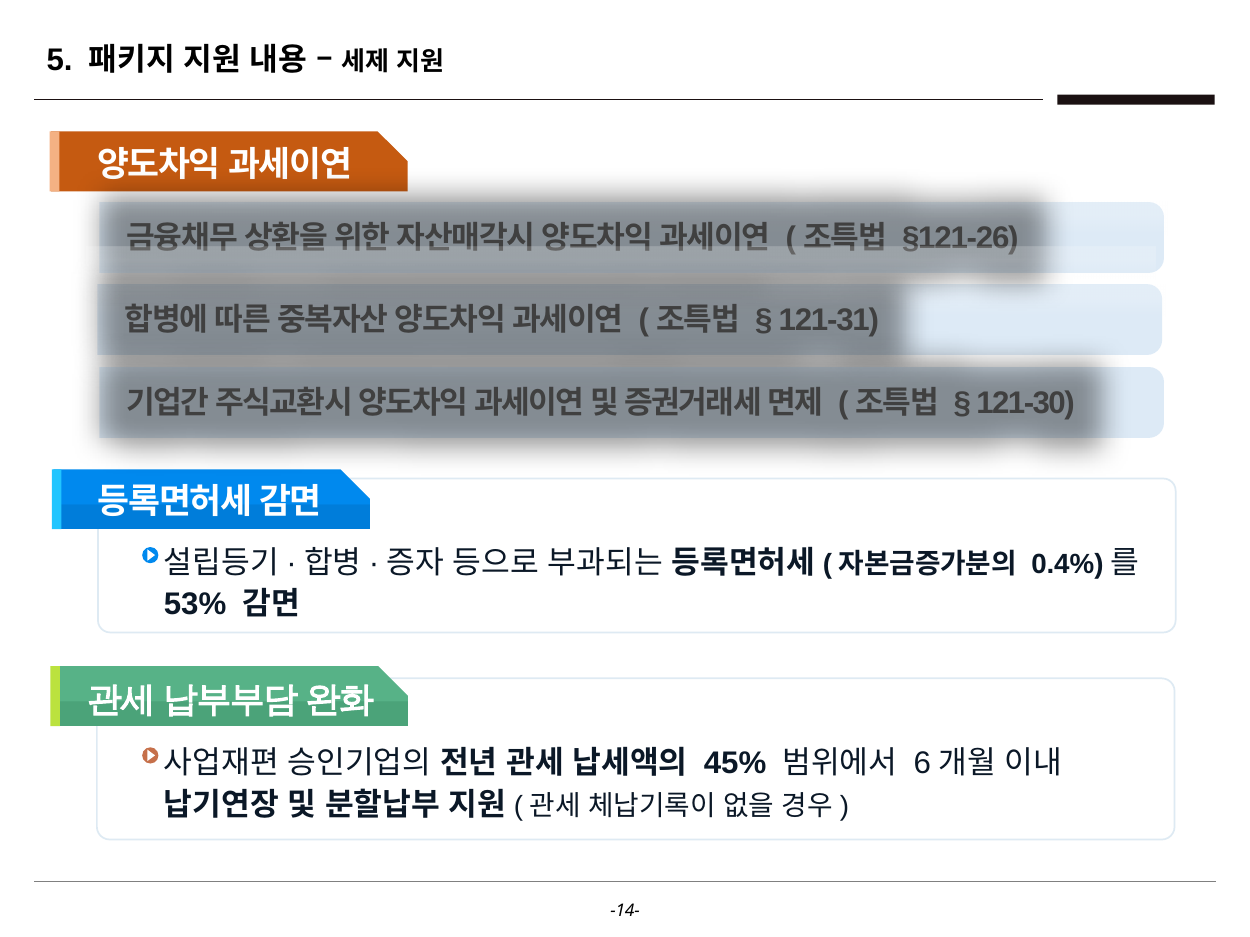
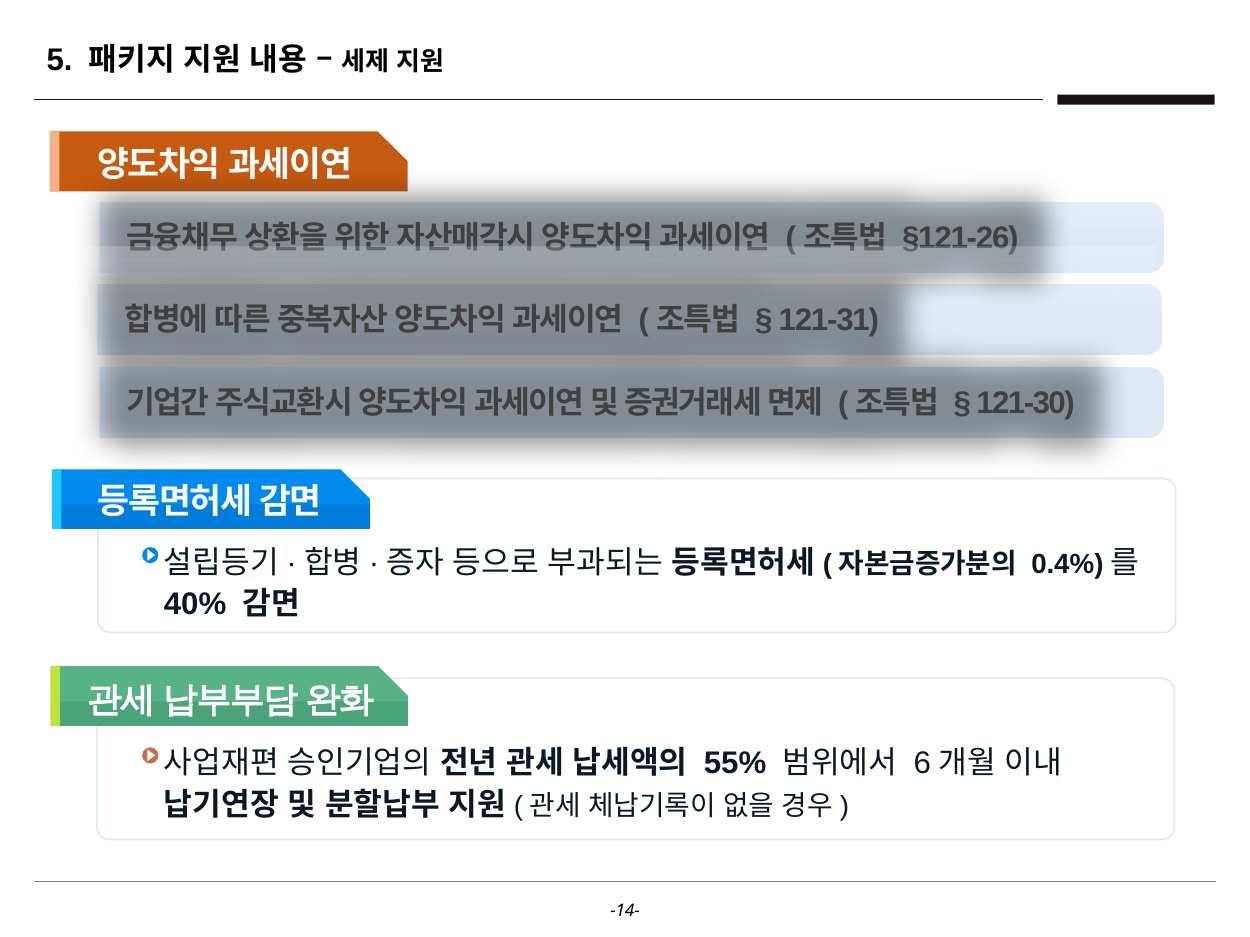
53%: 53% -> 40% (195, 605)
45%: 45% -> 55% (735, 764)
